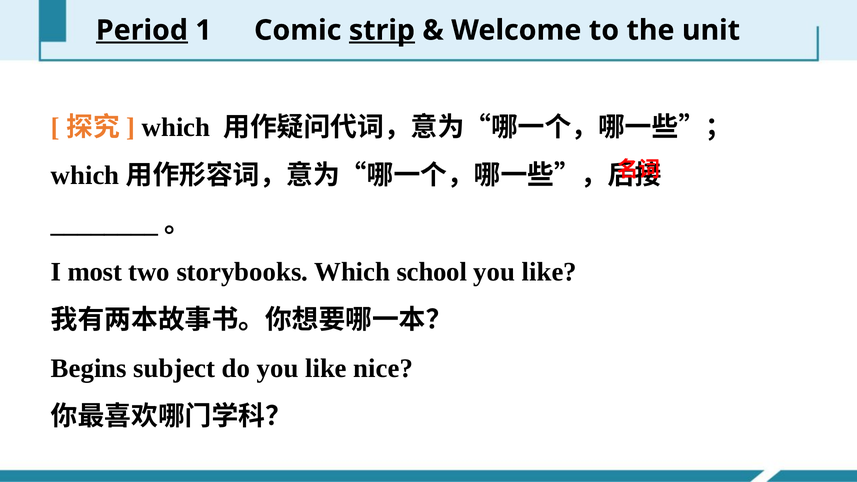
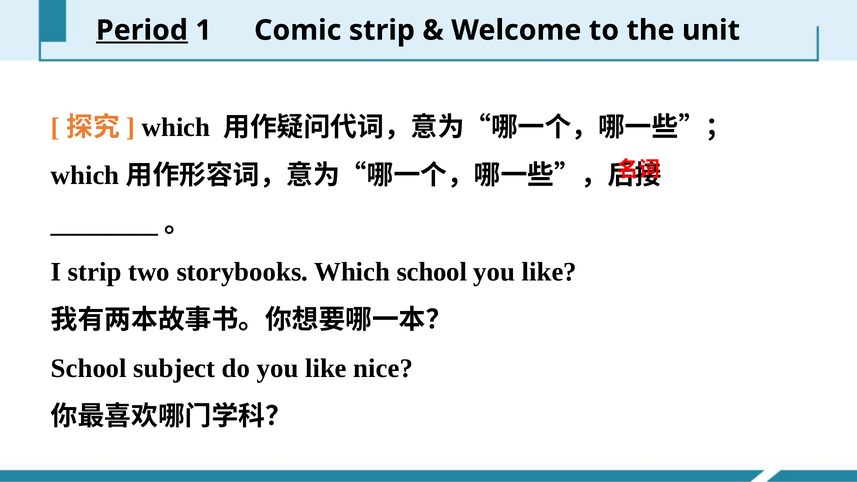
strip underline: present -> none (382, 30)
I most: most -> strip (95, 272)
Begins: Begins -> School (89, 368)
